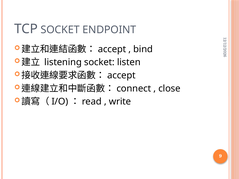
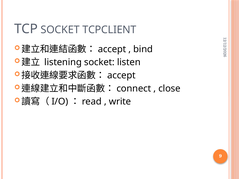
ENDPOINT: ENDPOINT -> TCPCLIENT (109, 30)
